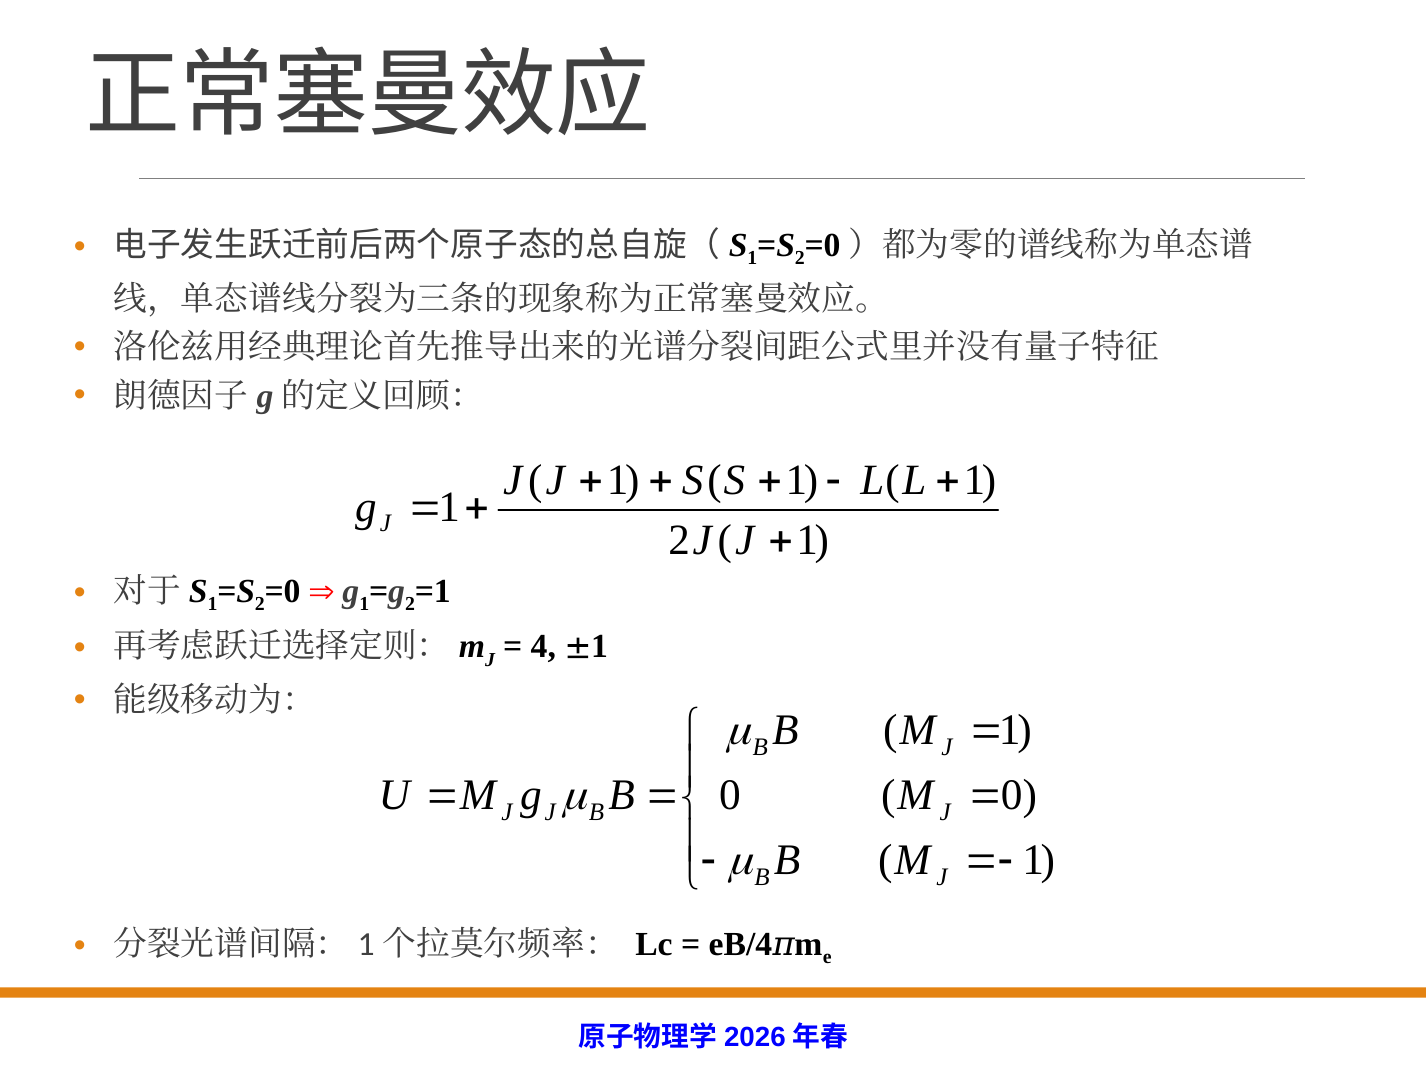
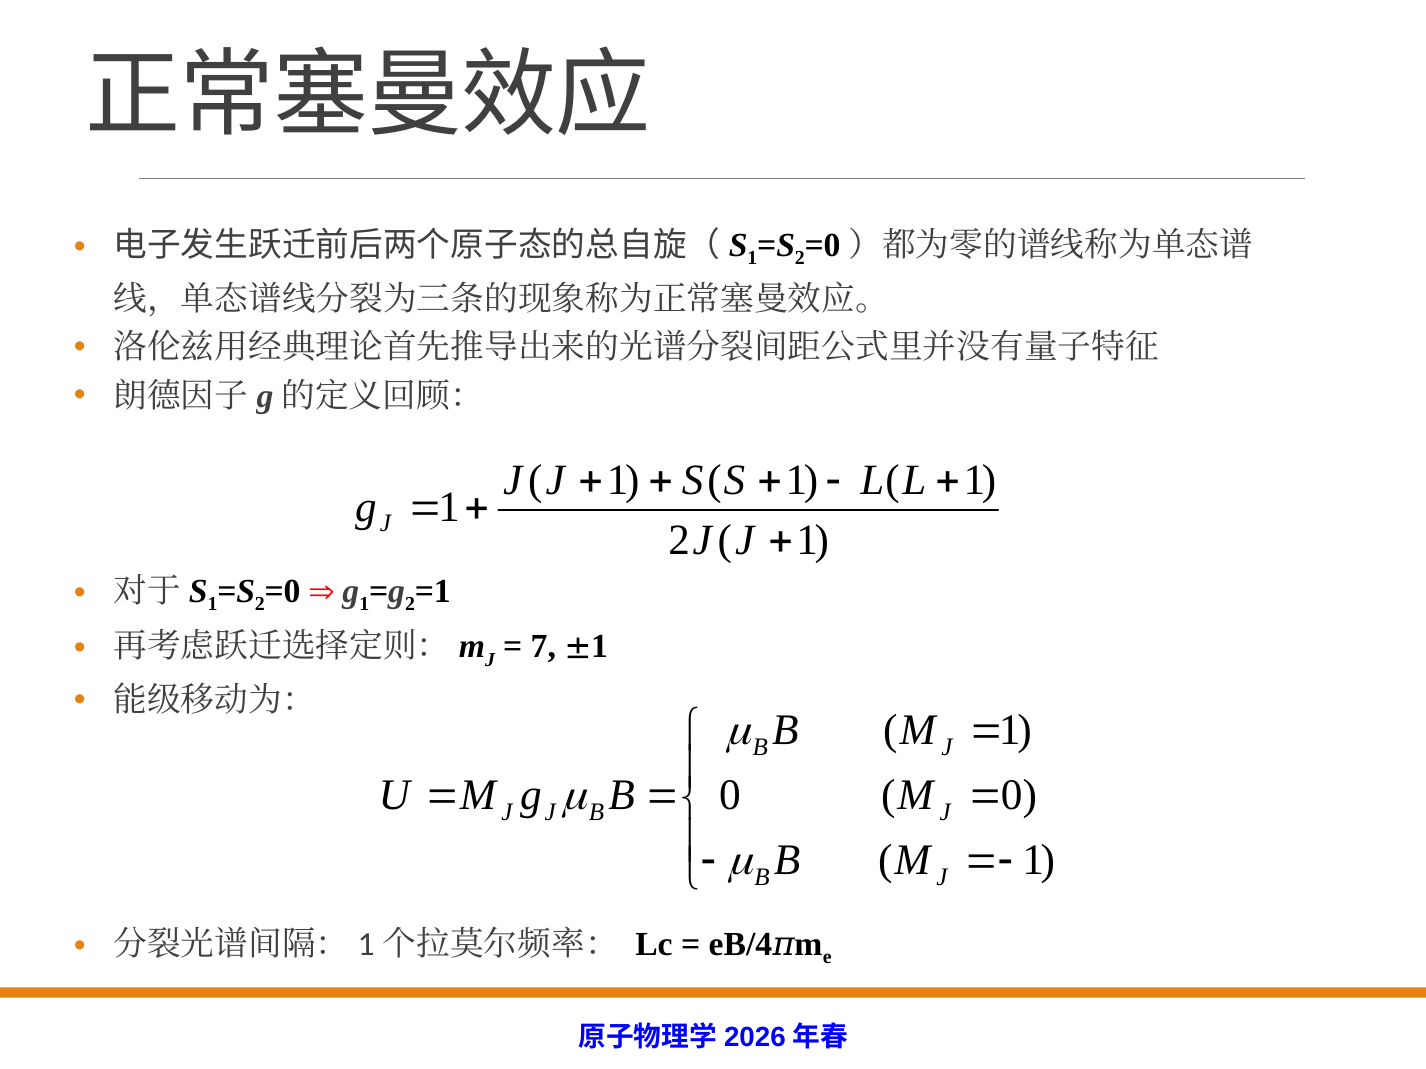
4: 4 -> 7 (543, 647)
